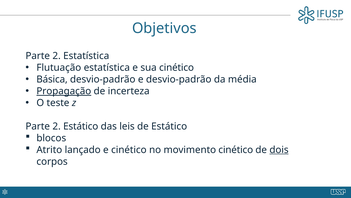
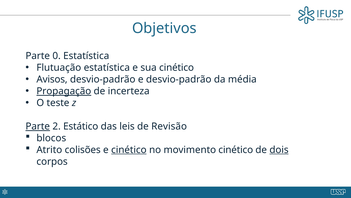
2: 2 -> 0 (57, 56)
Básica: Básica -> Avisos (52, 79)
Parte underline: none -> present (38, 126)
de Estático: Estático -> Revisão (169, 126)
lançado: lançado -> colisões (83, 149)
cinético underline: none -> present (129, 149)
